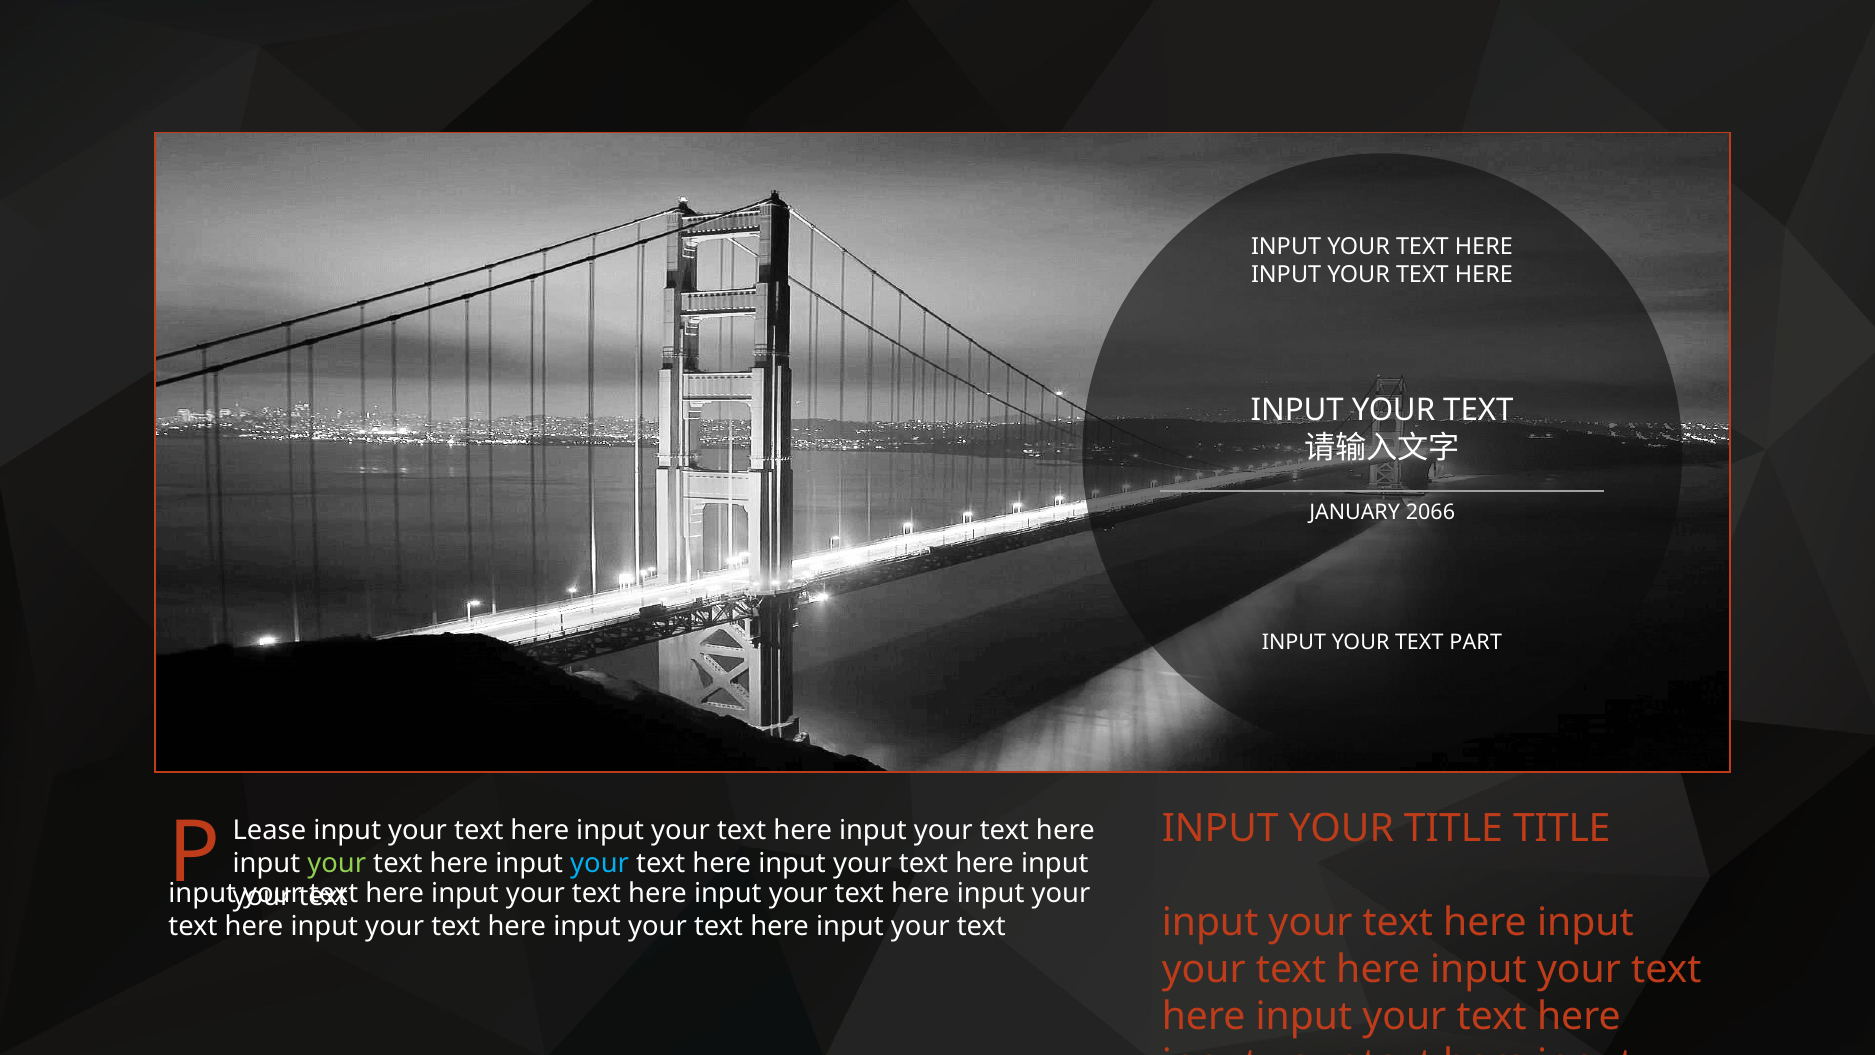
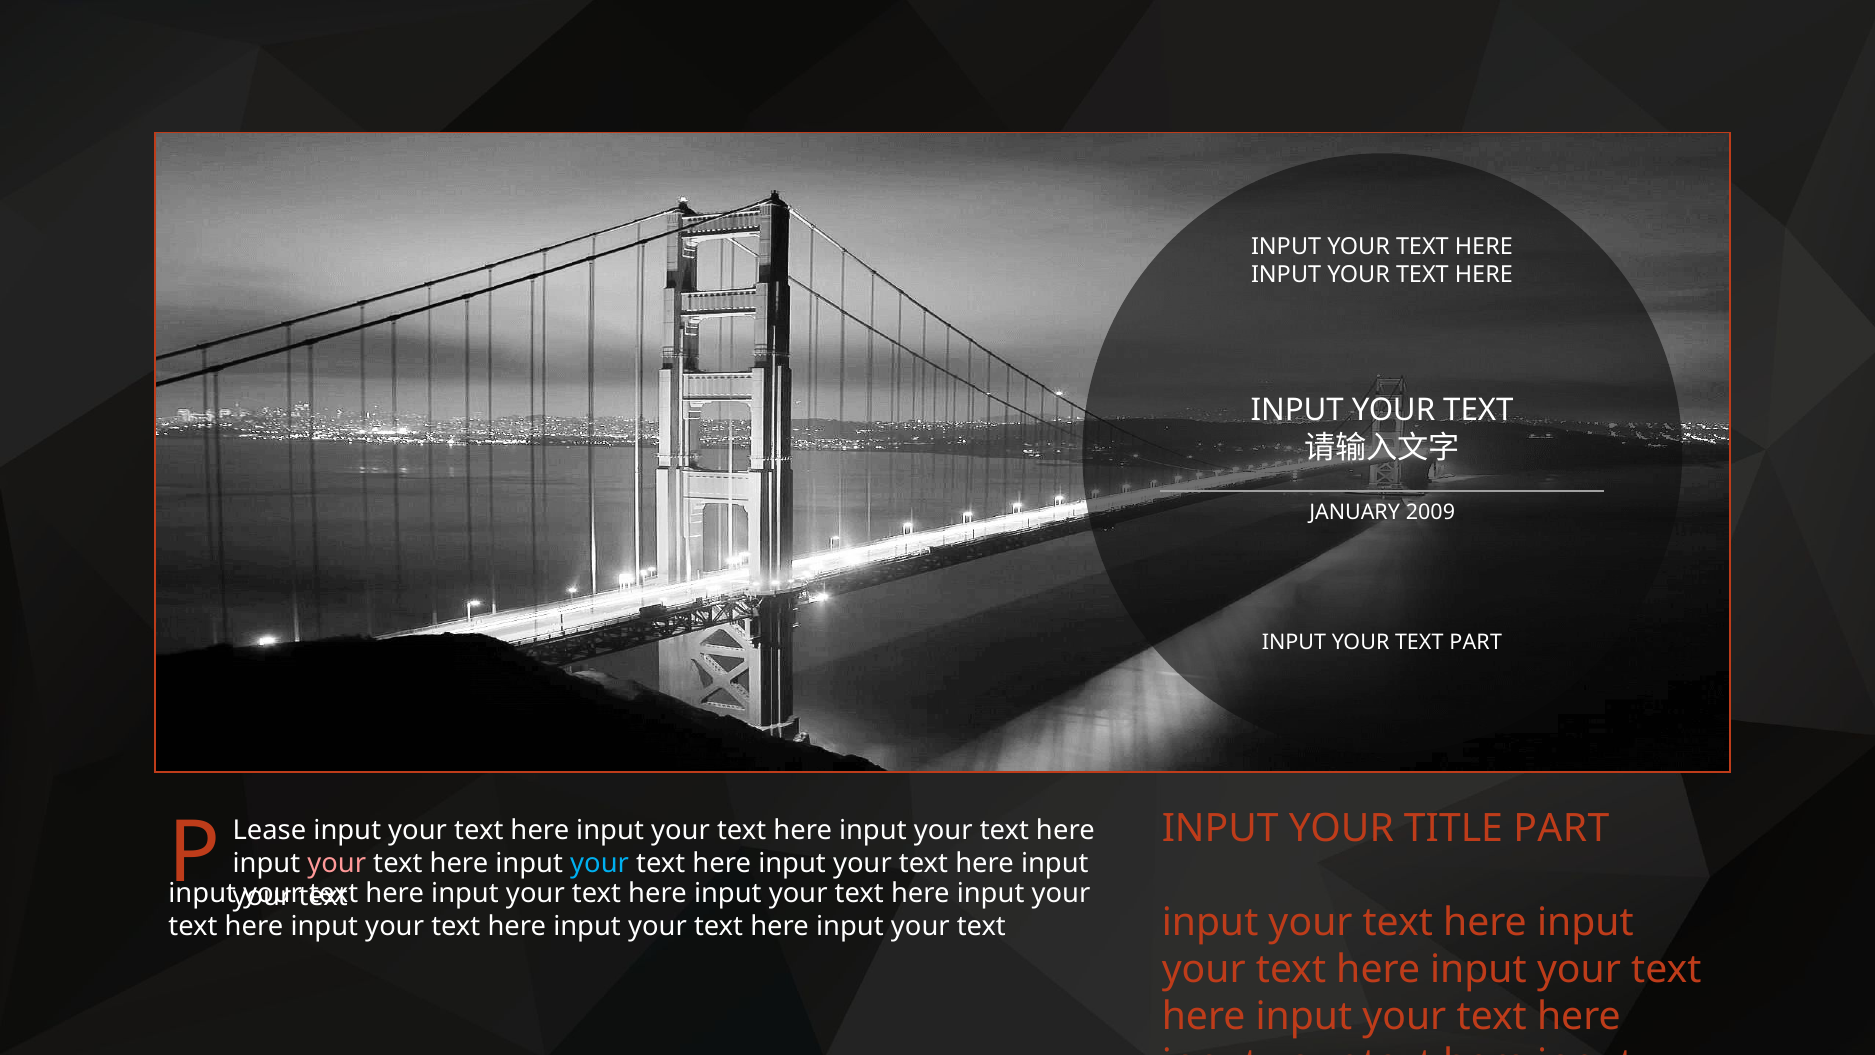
2066: 2066 -> 2009 (1430, 512)
TITLE TITLE: TITLE -> PART (1561, 829)
your colour: light green -> pink (337, 863)
